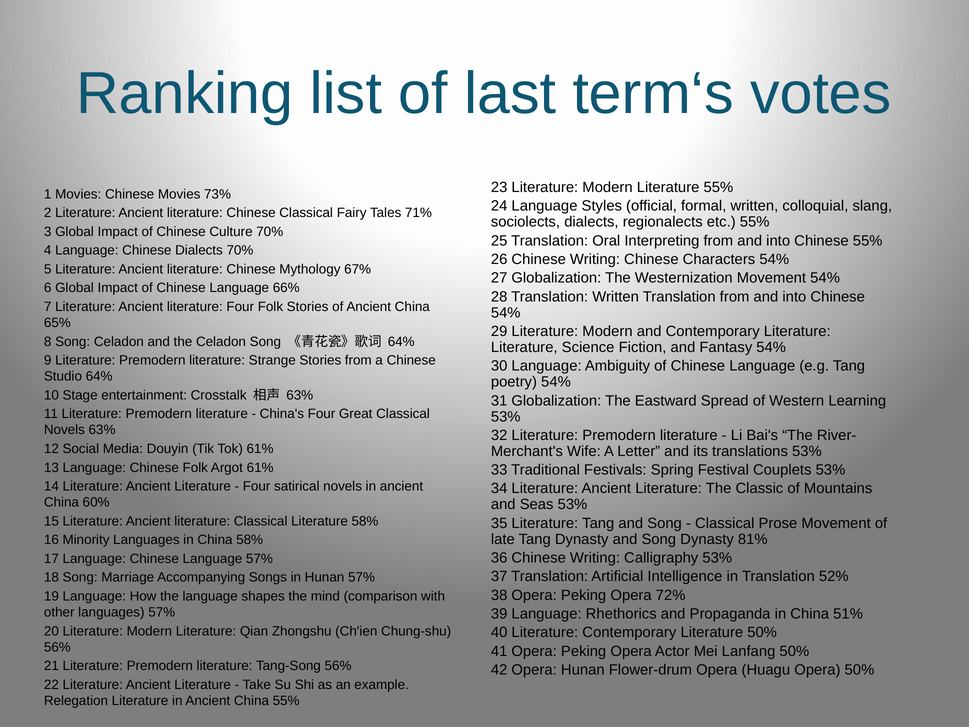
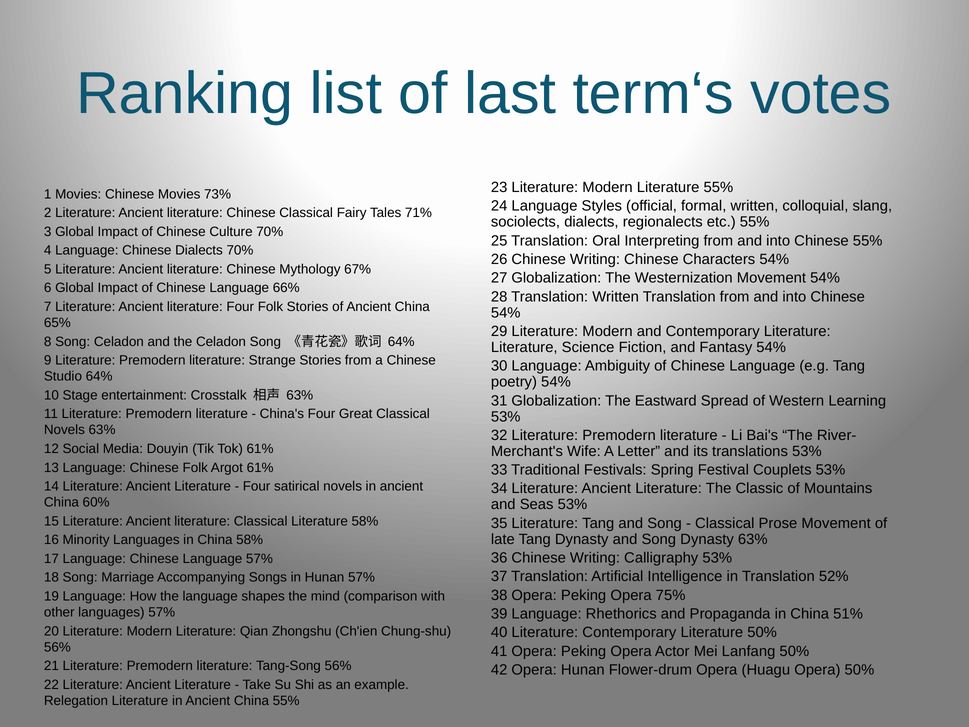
Dynasty 81%: 81% -> 63% (753, 539)
72%: 72% -> 75% (671, 595)
